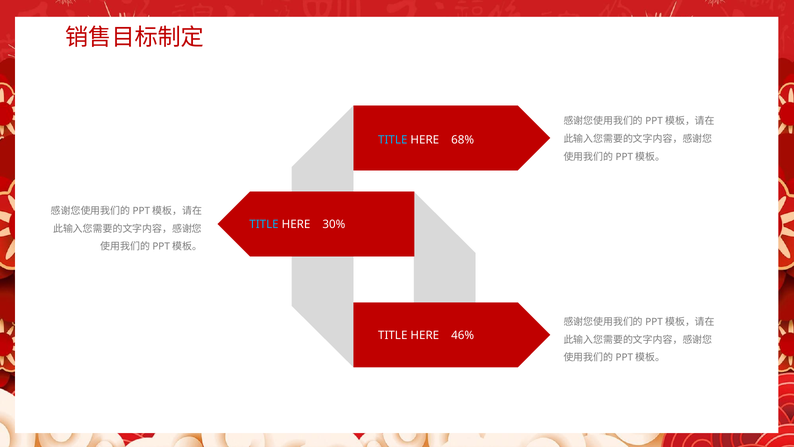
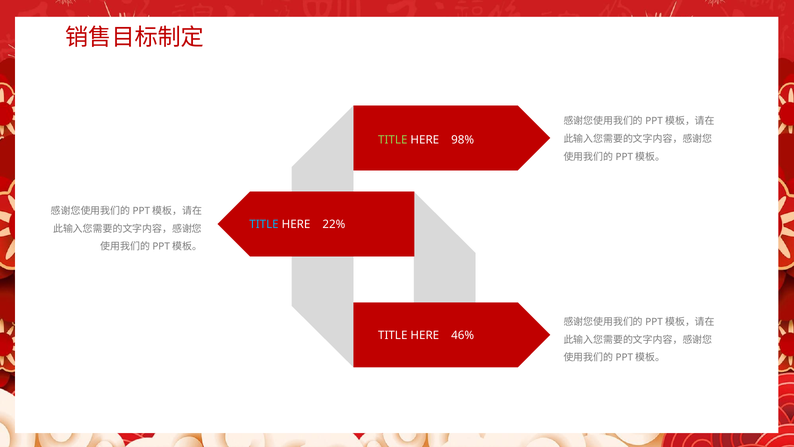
TITLE colour: light blue -> light green (393, 140)
68%: 68% -> 98% (463, 140)
30%: 30% -> 22% (334, 224)
